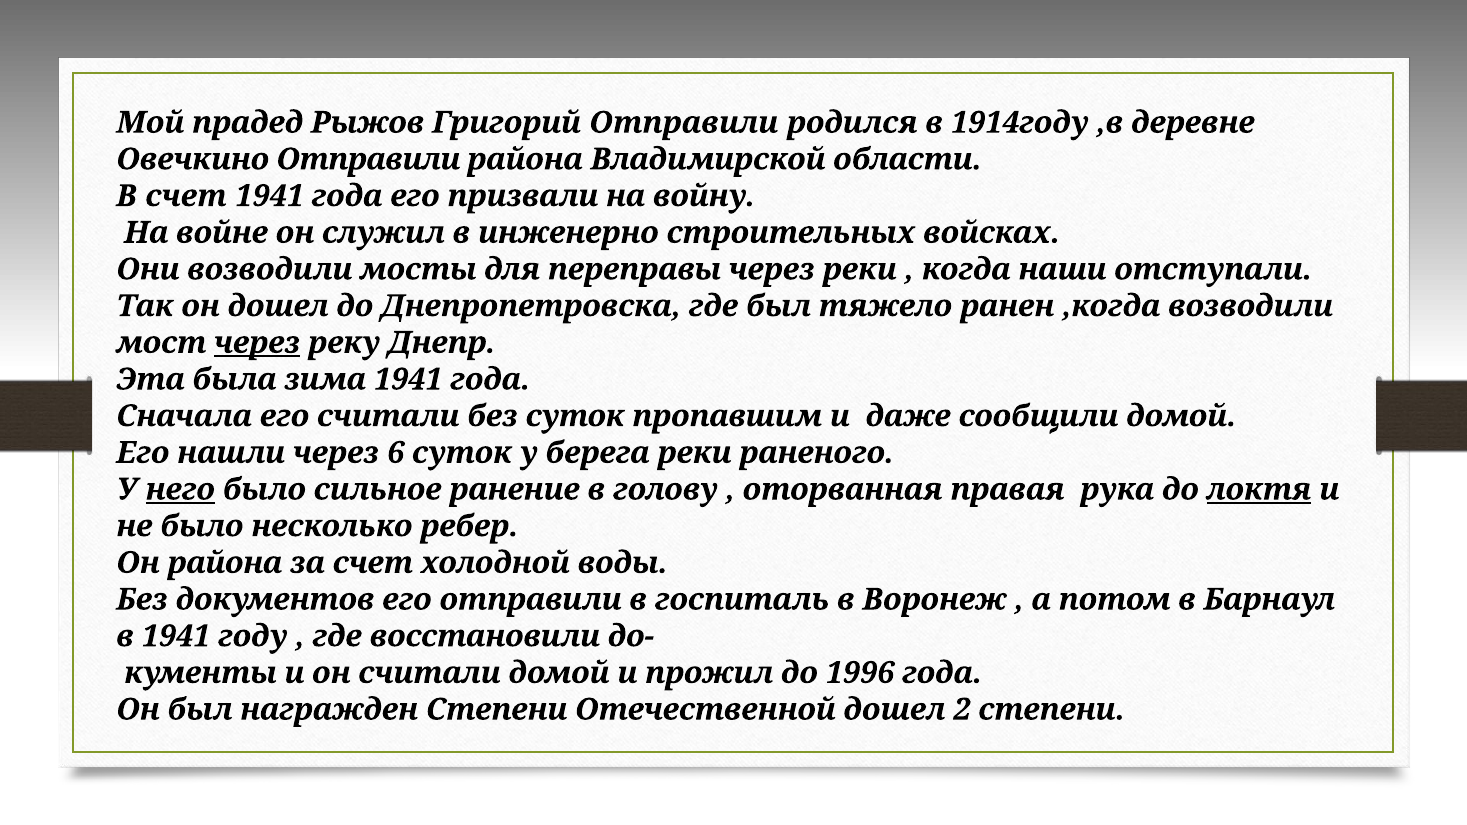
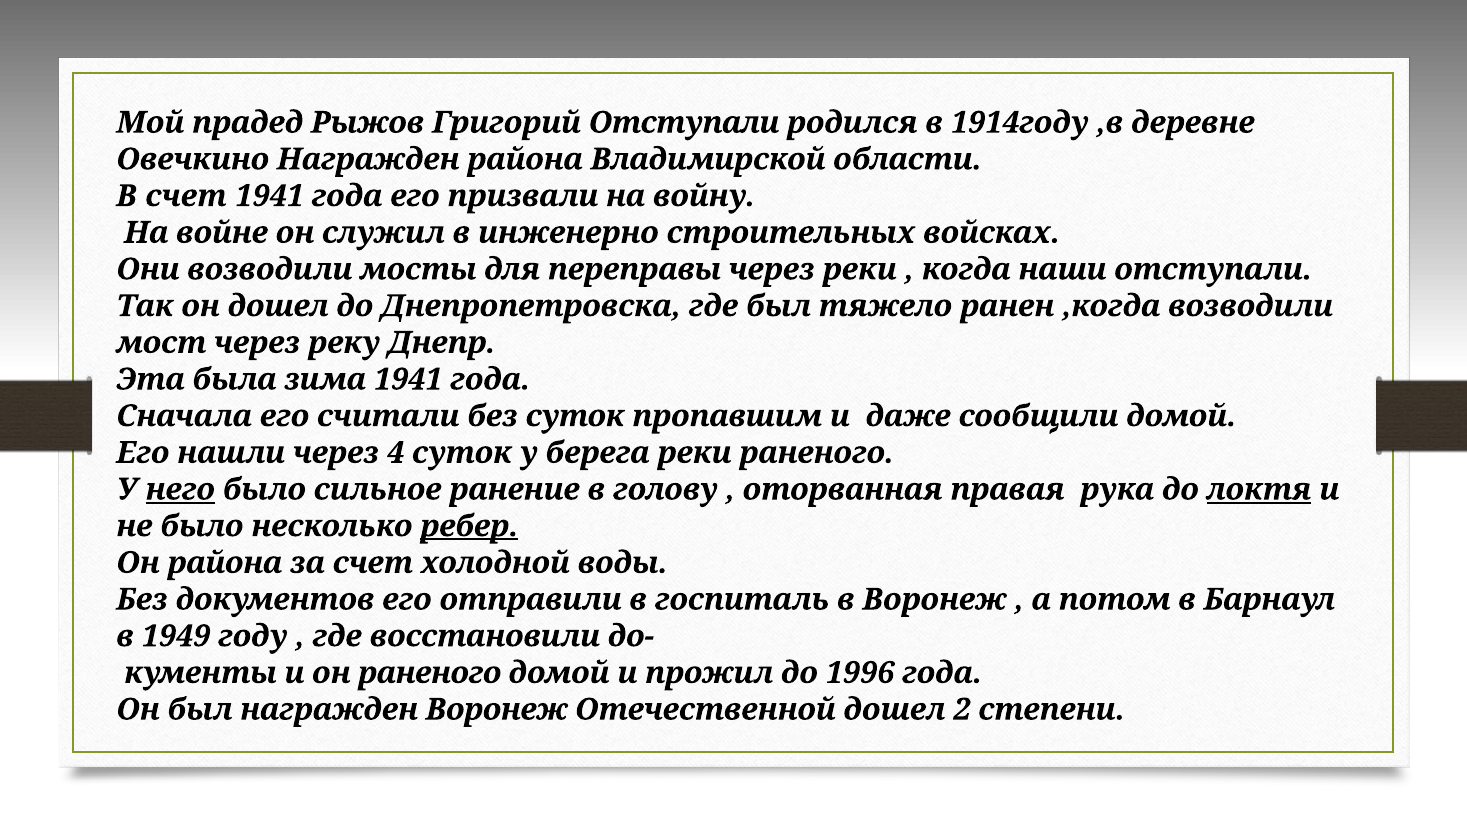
Григорий Отправили: Отправили -> Отступали (684, 123)
Овечкино Отправили: Отправили -> Награжден (368, 159)
через underline: present -> none (257, 343)
6: 6 -> 4 (396, 453)
ребер underline: none -> present (469, 526)
в 1941: 1941 -> 1949 (176, 636)
он считали: считали -> раненого (430, 673)
награжден Степени: Степени -> Воронеж (497, 710)
